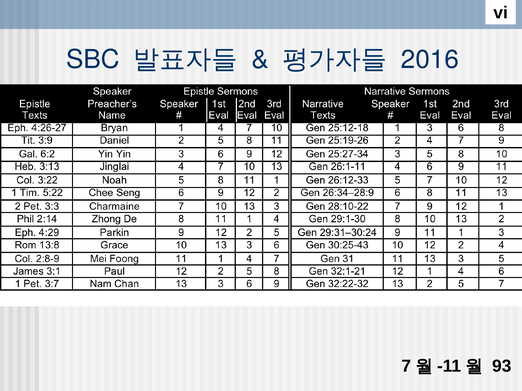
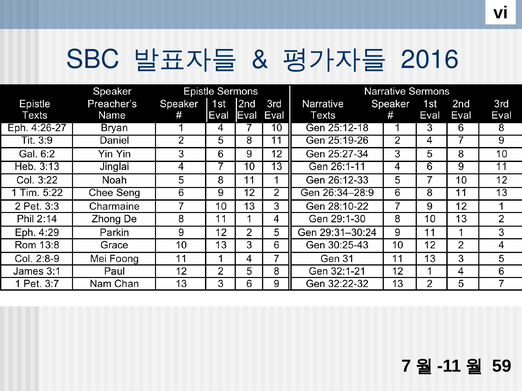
93: 93 -> 59 (502, 367)
